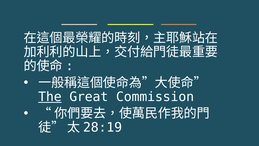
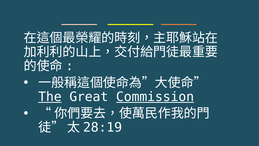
Commission underline: none -> present (155, 97)
